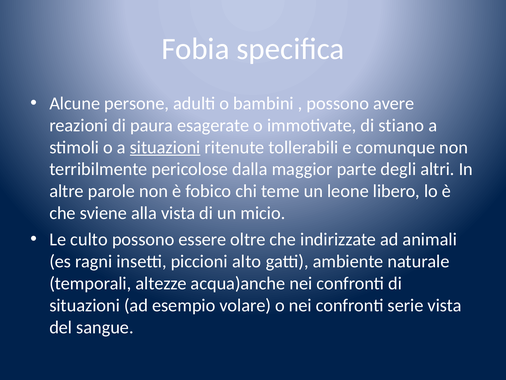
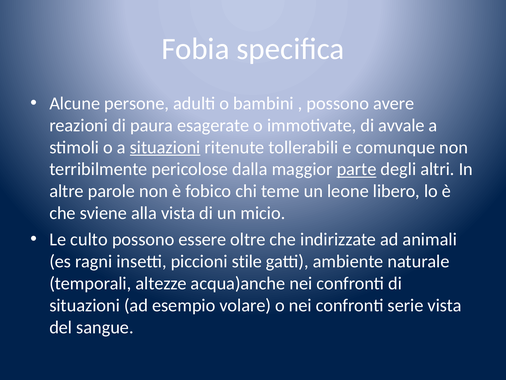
stiano: stiano -> avvale (401, 125)
parte underline: none -> present (357, 169)
alto: alto -> stile (247, 261)
